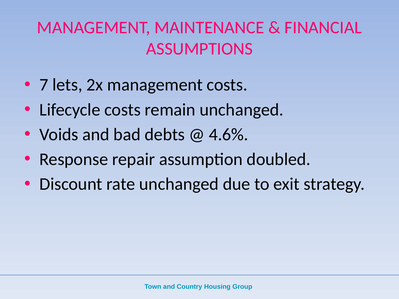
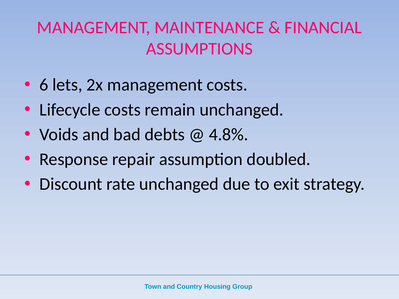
7: 7 -> 6 (44, 85)
4.6%: 4.6% -> 4.8% (229, 135)
